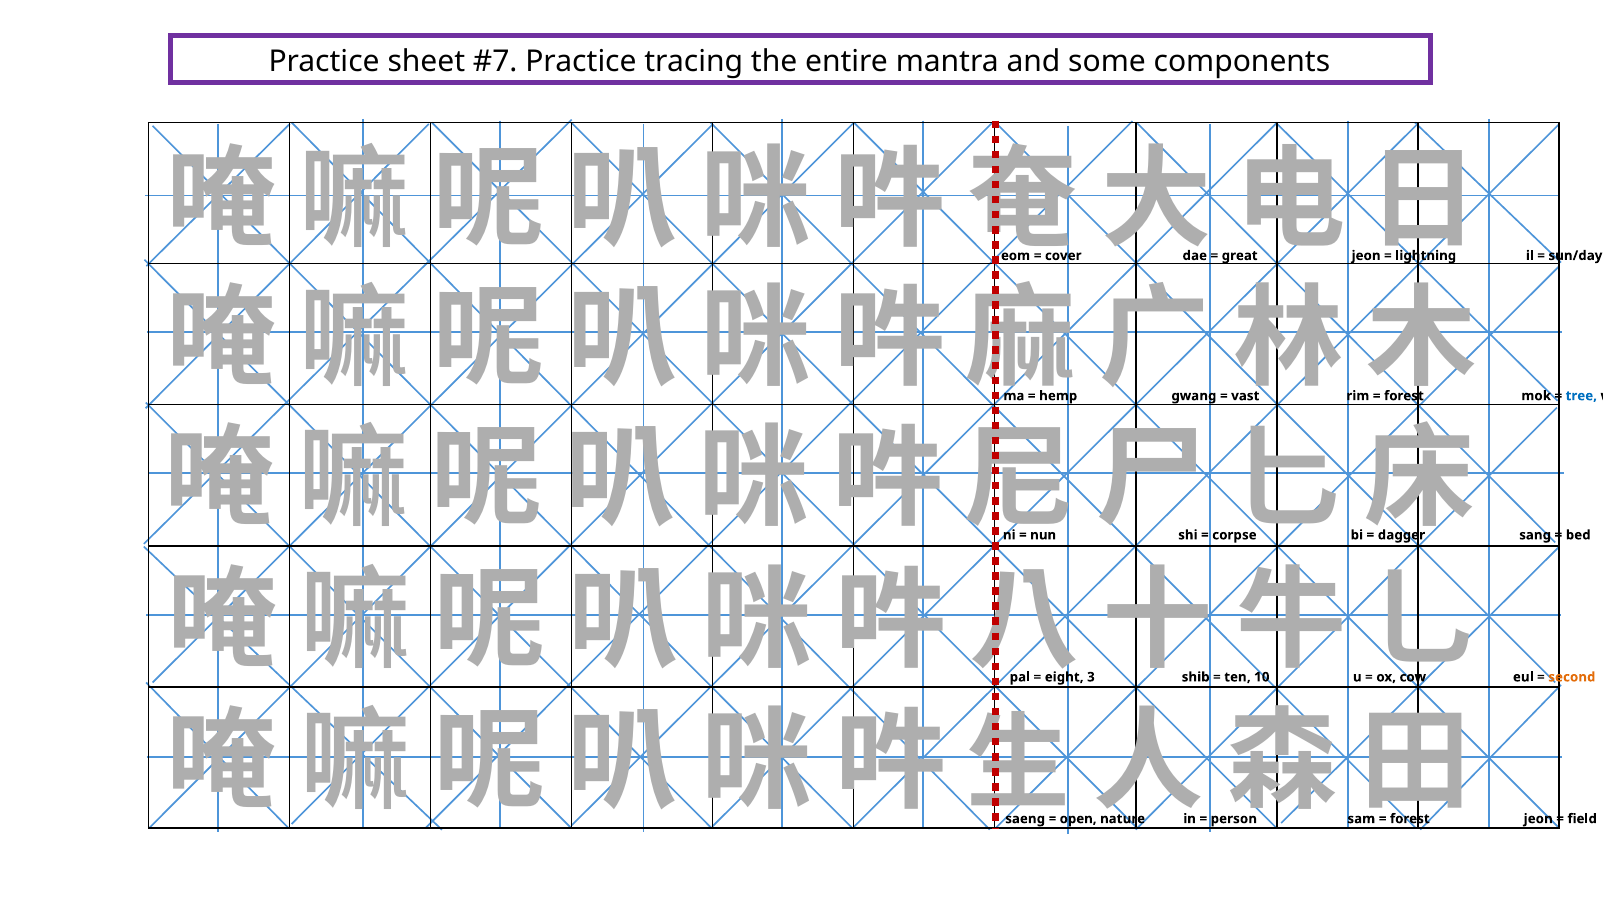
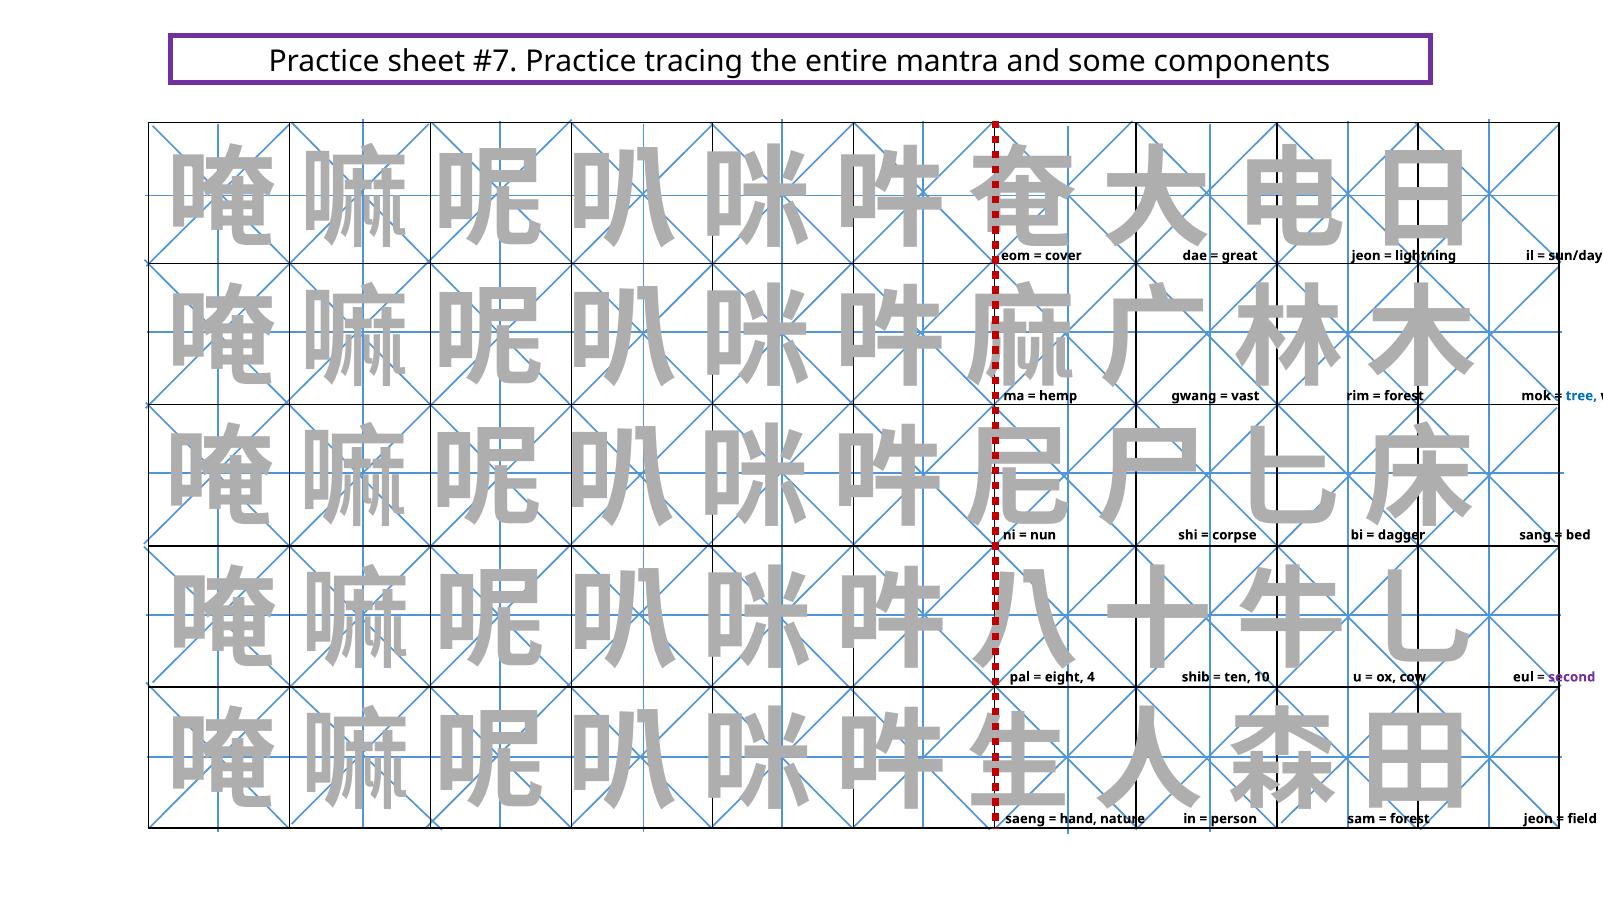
3: 3 -> 4 (1091, 677)
second colour: orange -> purple (1572, 677)
open: open -> hand (1078, 818)
